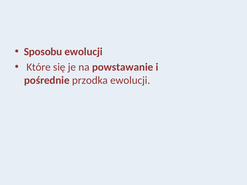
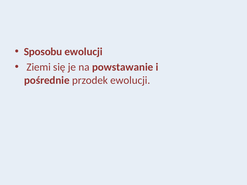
Które: Które -> Ziemi (39, 67)
przodka: przodka -> przodek (90, 80)
